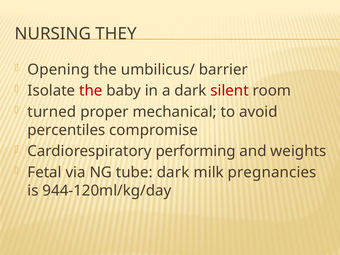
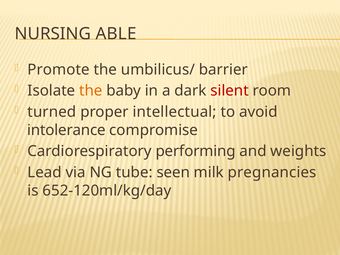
THEY: THEY -> ABLE (116, 34)
Opening: Opening -> Promote (59, 70)
the colour: red -> orange (91, 91)
mechanical: mechanical -> intellectual (175, 112)
percentiles: percentiles -> intolerance (66, 130)
Fetal: Fetal -> Lead (45, 172)
tube dark: dark -> seen (173, 172)
944-120ml/kg/day: 944-120ml/kg/day -> 652-120ml/kg/day (107, 191)
